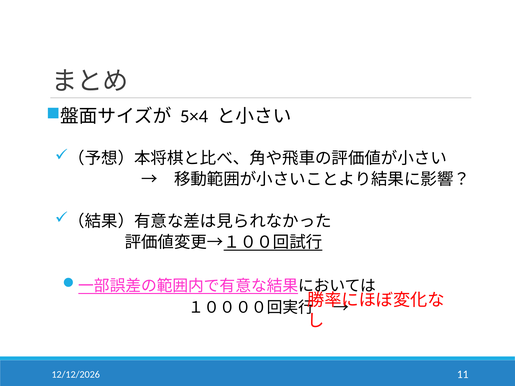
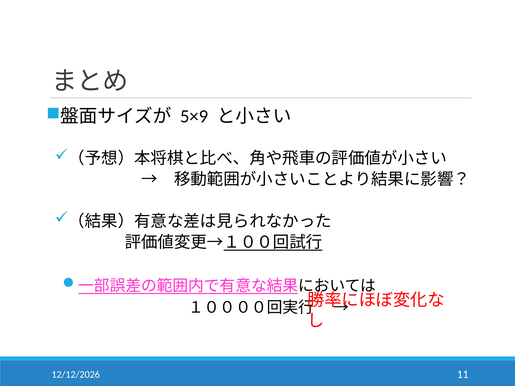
5×4: 5×4 -> 5×9 (194, 116)
